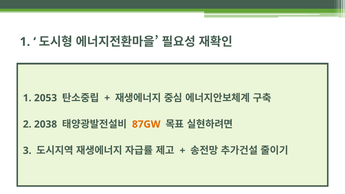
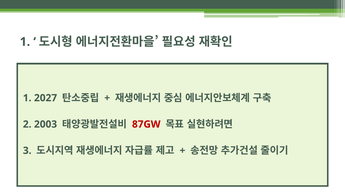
2053: 2053 -> 2027 (46, 98)
2038: 2038 -> 2003 (46, 124)
87GW colour: orange -> red (146, 124)
